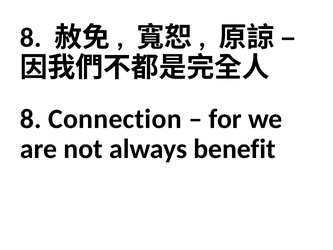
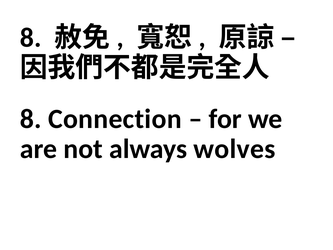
benefit: benefit -> wolves (234, 149)
